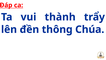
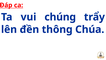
thành: thành -> chúng (60, 17)
